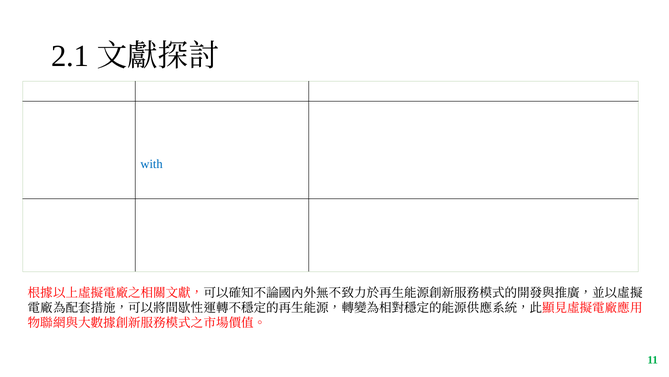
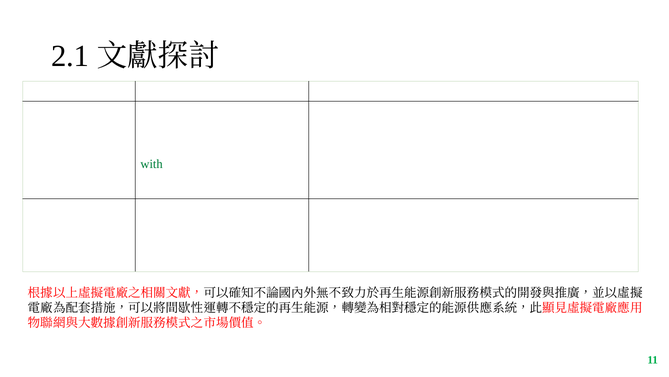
with colour: blue -> green (152, 164)
